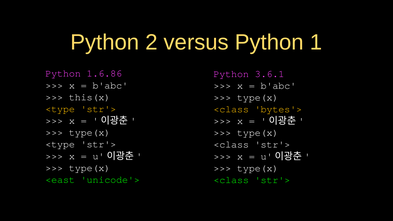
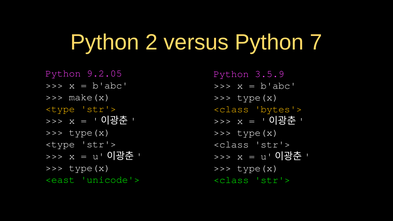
1: 1 -> 7 (316, 42)
1.6.86: 1.6.86 -> 9.2.05 (104, 74)
3.6.1: 3.6.1 -> 3.5.9 (270, 74)
this(x: this(x -> make(x (90, 97)
